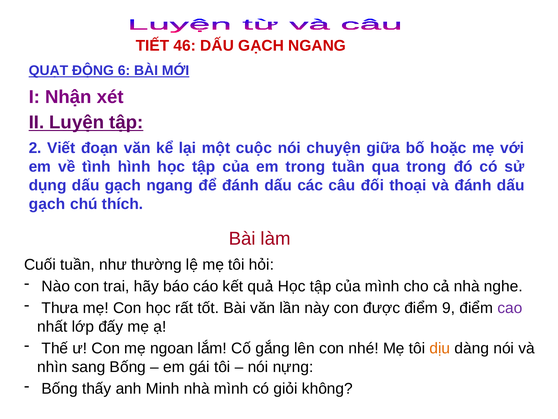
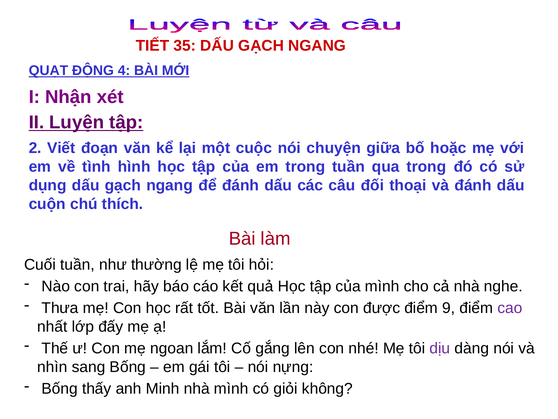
46: 46 -> 35 (185, 46)
6: 6 -> 4 (124, 71)
gạch: gạch -> cuộn (47, 204)
dịu colour: orange -> purple (440, 348)
